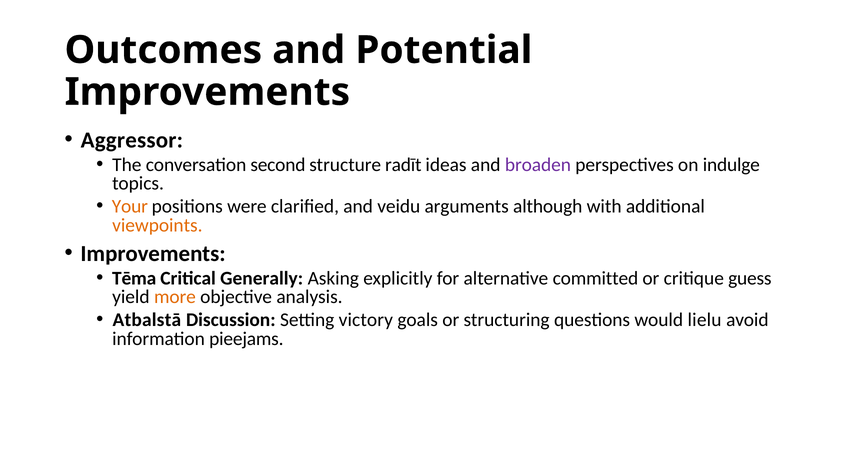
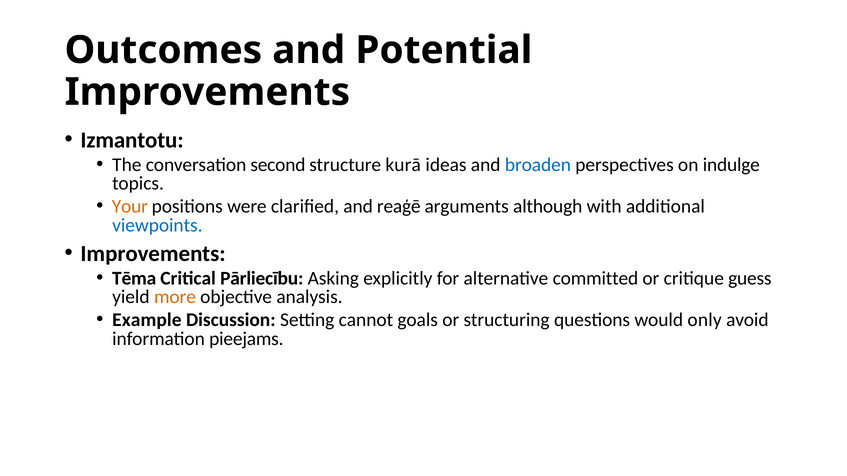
Aggressor: Aggressor -> Izmantotu (132, 140)
radīt: radīt -> kurā (403, 165)
broaden colour: purple -> blue (538, 165)
veidu: veidu -> reaģē (399, 207)
viewpoints colour: orange -> blue (157, 225)
Generally: Generally -> Pārliecību (262, 278)
Atbalstā: Atbalstā -> Example (147, 320)
victory: victory -> cannot (366, 320)
lielu: lielu -> only (705, 320)
